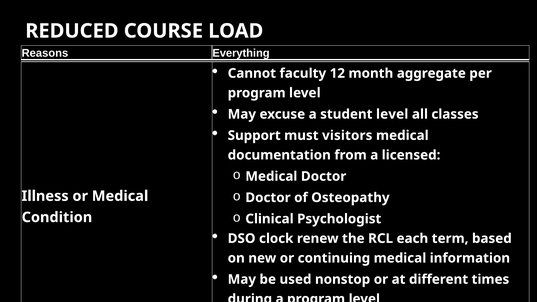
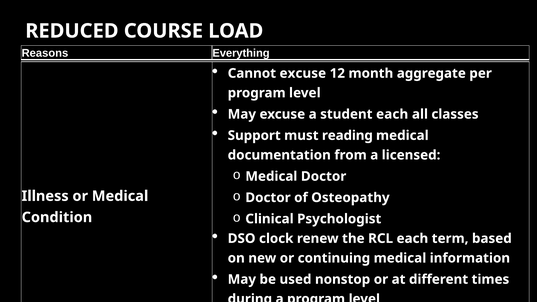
Cannot faculty: faculty -> excuse (303, 73)
student level: level -> each (392, 114)
visitors: visitors -> reading (347, 135)
